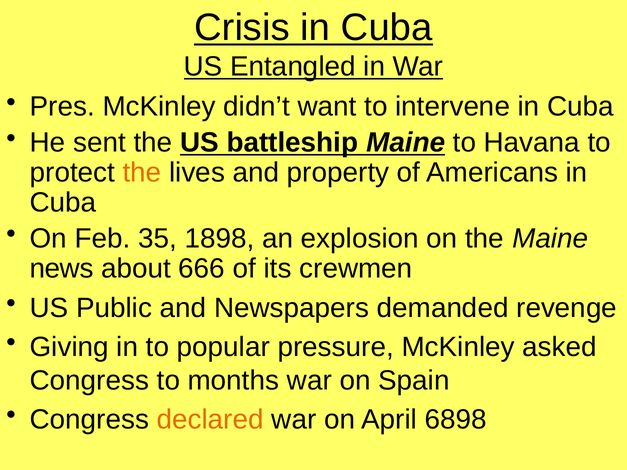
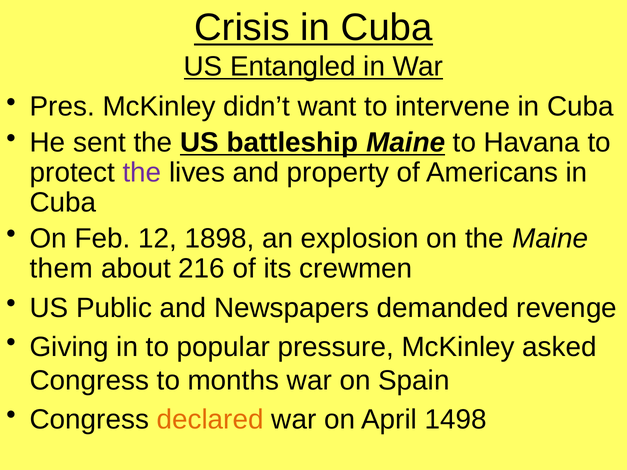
the colour: orange -> purple (142, 173)
35: 35 -> 12 (158, 238)
news: news -> them (61, 269)
666: 666 -> 216 (202, 269)
6898: 6898 -> 1498 (456, 420)
